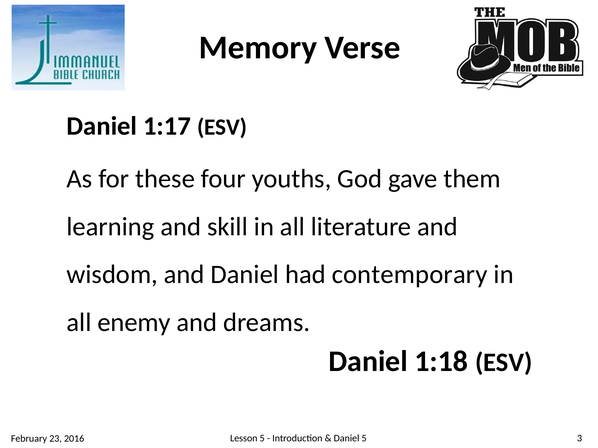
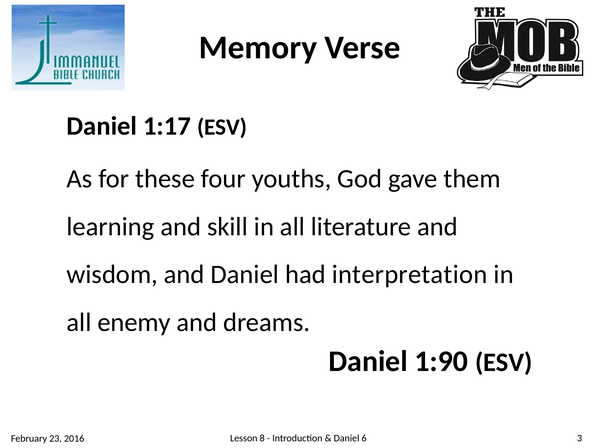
contemporary: contemporary -> interpretation (410, 275)
1:18: 1:18 -> 1:90 (441, 362)
Lesson 5: 5 -> 8 (262, 439)
Daniel 5: 5 -> 6 (364, 439)
